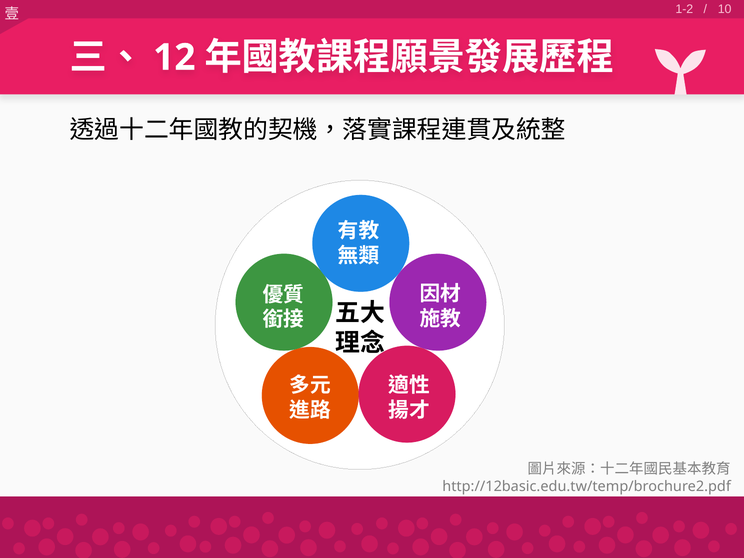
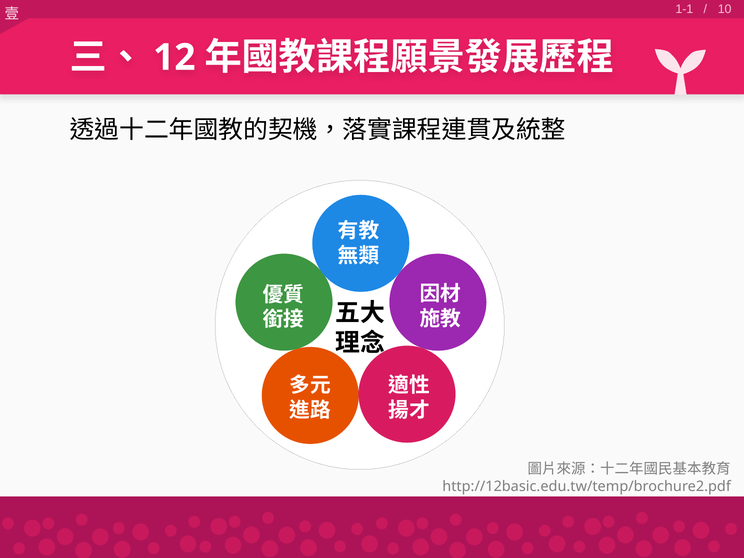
1-2: 1-2 -> 1-1 (684, 9)
